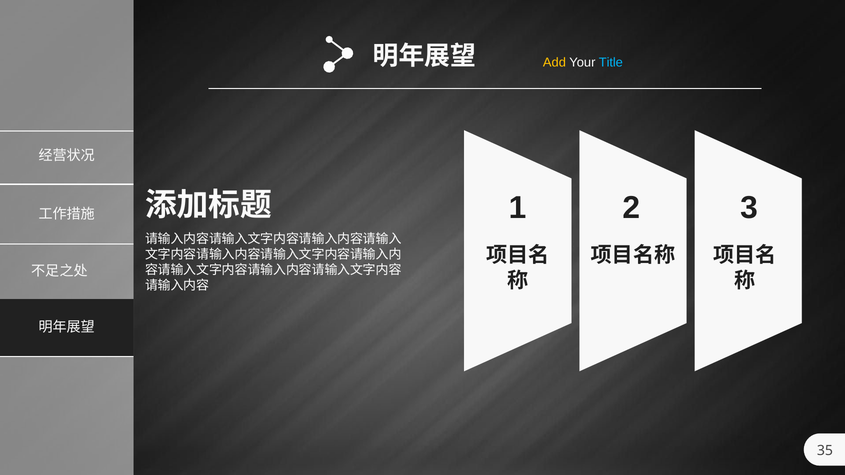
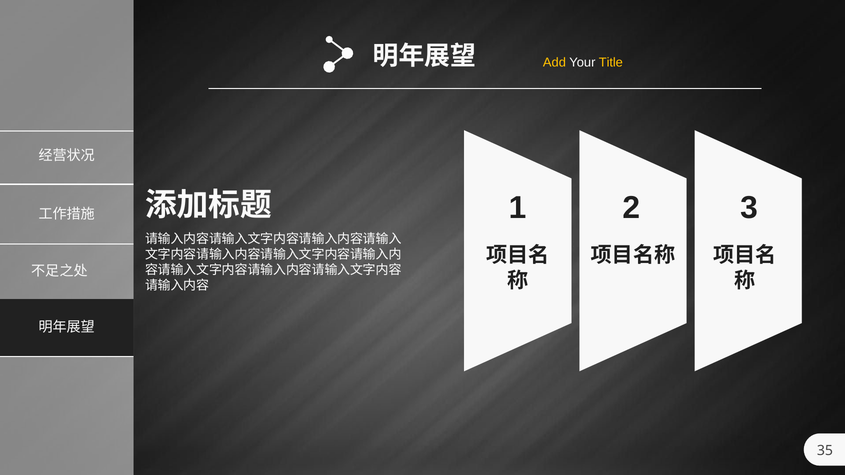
Title colour: light blue -> yellow (611, 62)
